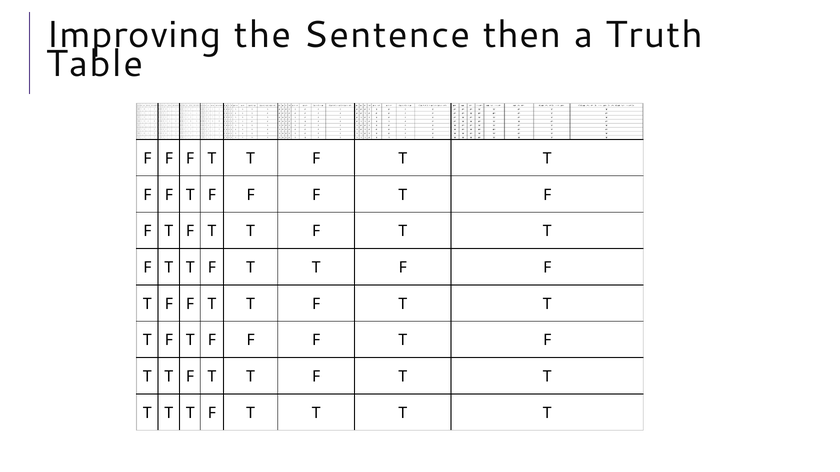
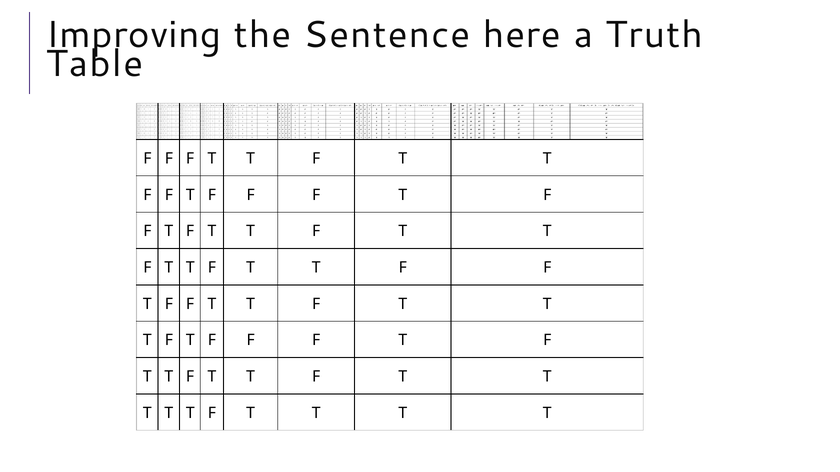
then: then -> here (522, 35)
